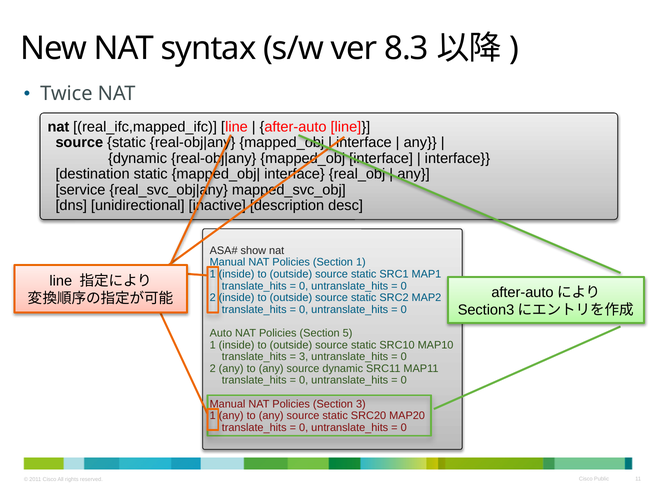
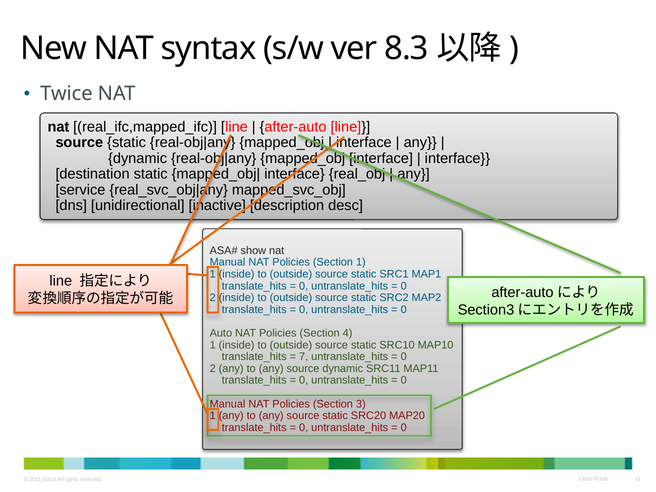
5: 5 -> 4 (348, 333)
3: 3 -> 7 (304, 357)
